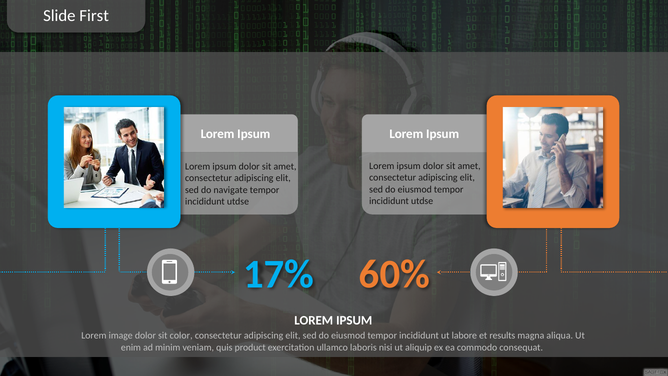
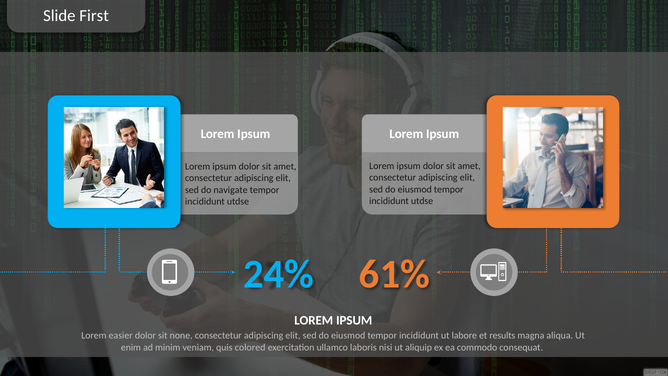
17%: 17% -> 24% (279, 274)
60%: 60% -> 61% (394, 274)
image: image -> easier (121, 335)
color: color -> none (181, 335)
product: product -> colored (250, 347)
